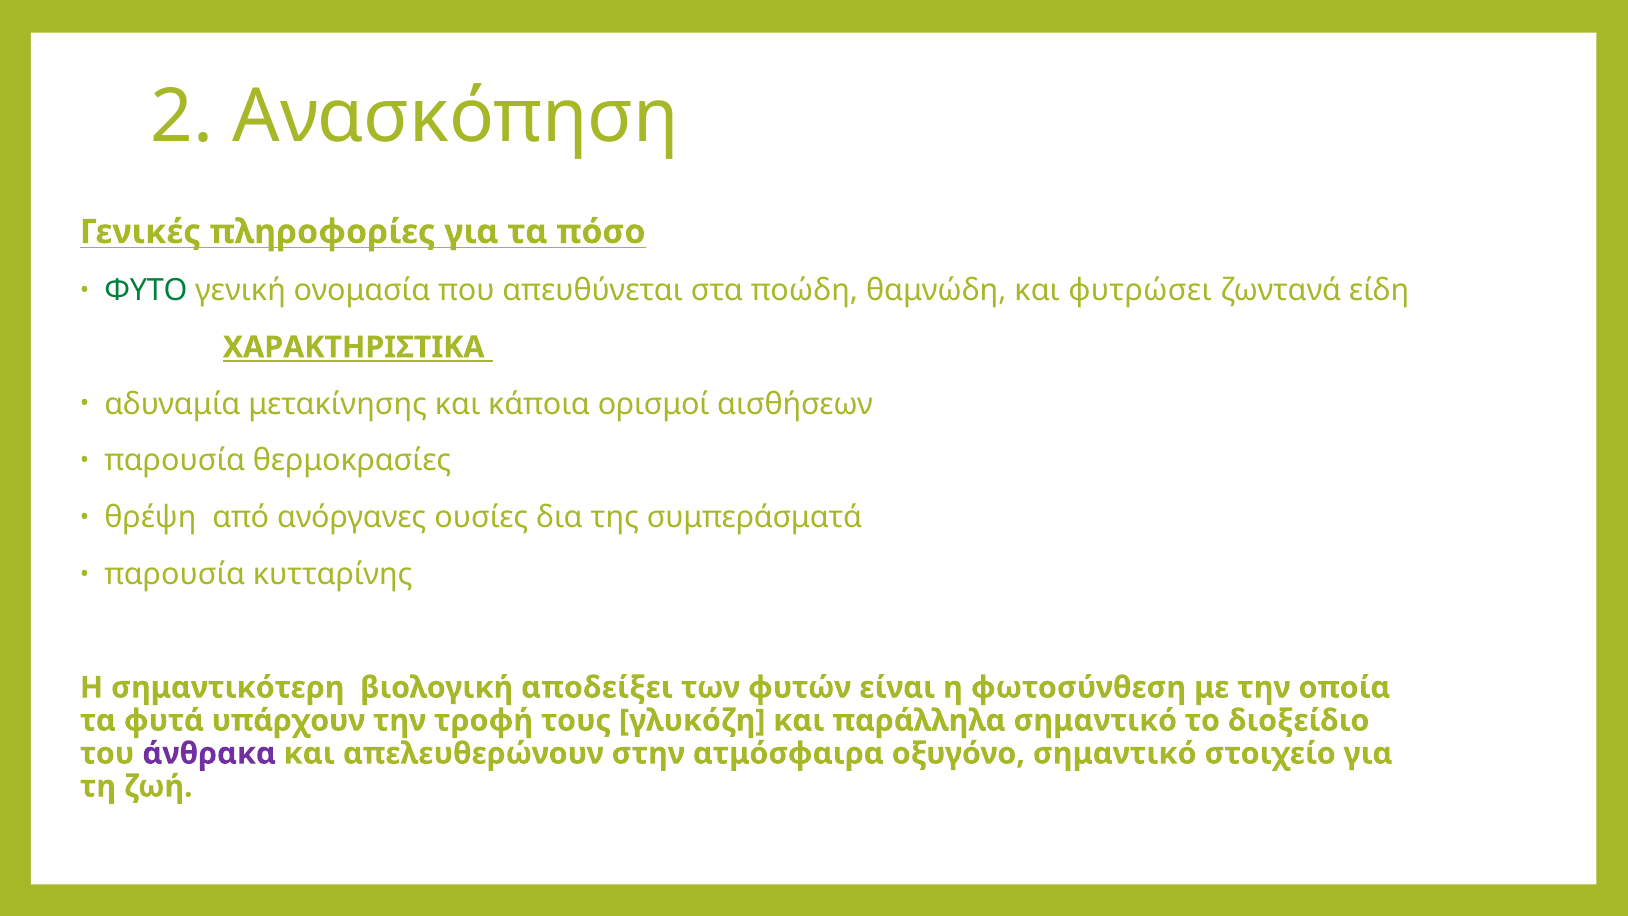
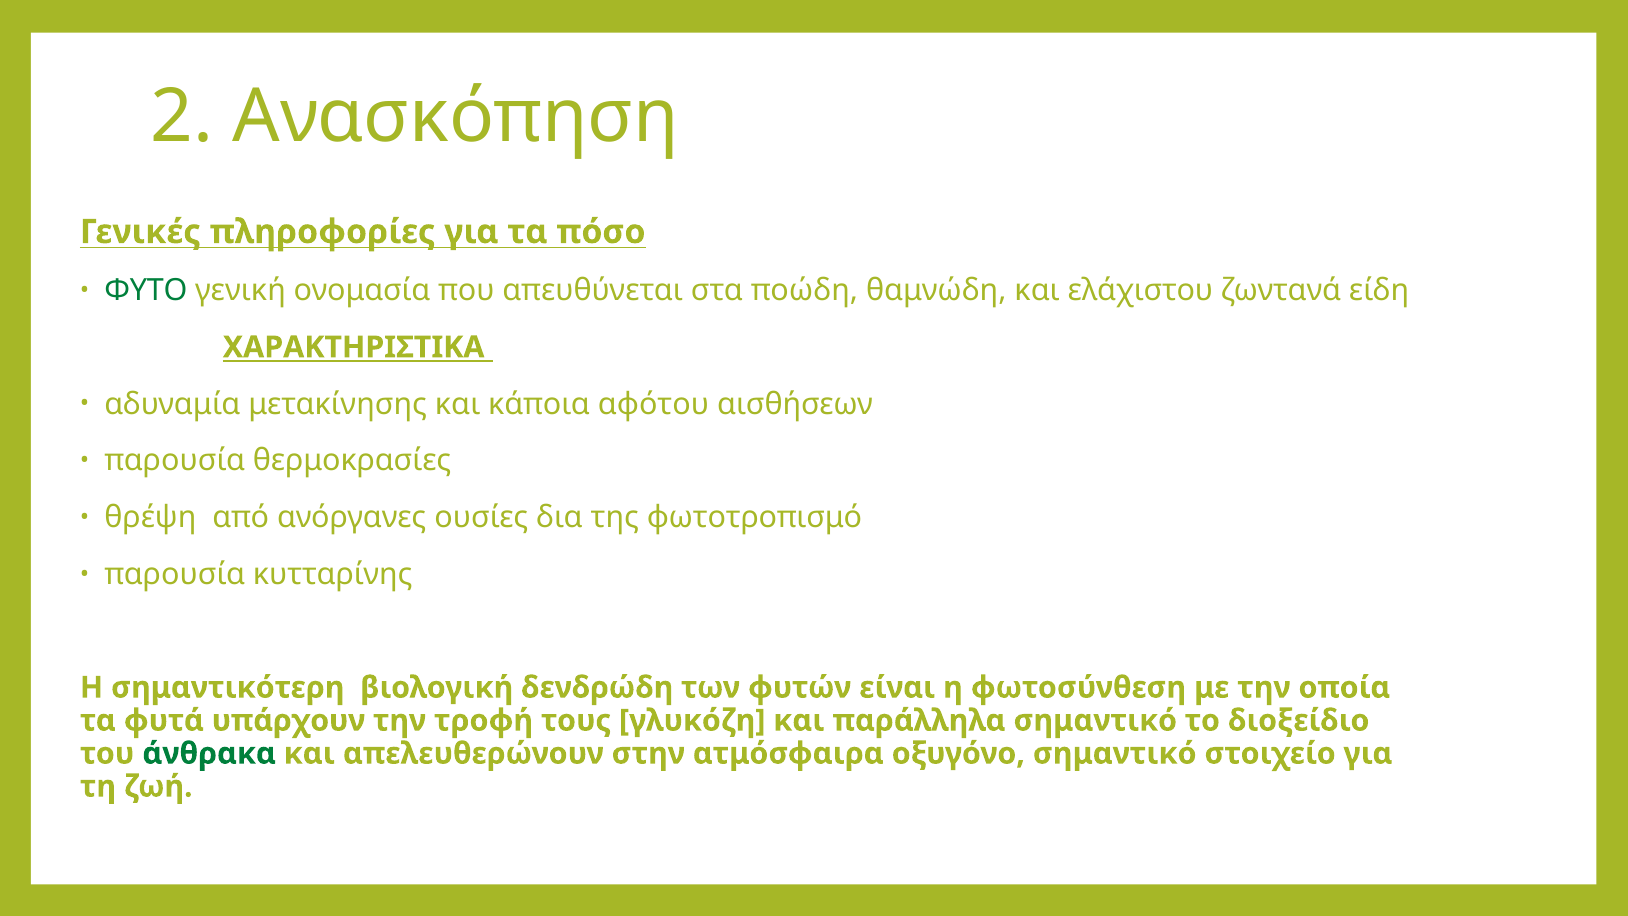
φυτρώσει: φυτρώσει -> ελάχιστου (1140, 290)
ορισμοί: ορισμοί -> αφότου (654, 404)
συμπεράσματά: συμπεράσματά -> φωτοτροπισμό (755, 517)
αποδείξει: αποδείξει -> δενδρώδη (597, 687)
άνθρακα colour: purple -> green (209, 753)
